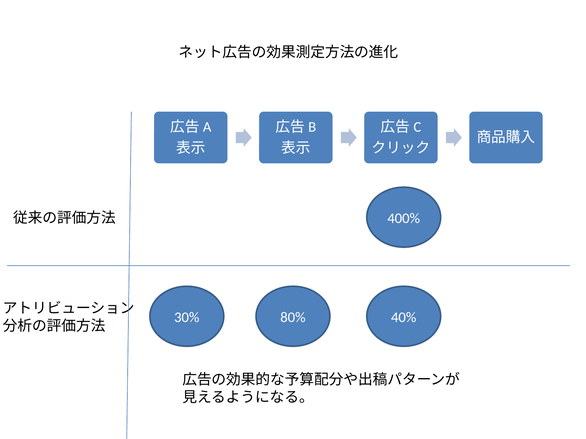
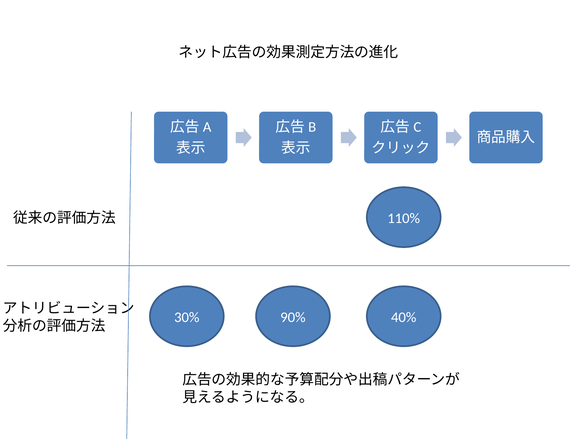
400%: 400% -> 110% (404, 218)
80%: 80% -> 90% (293, 318)
